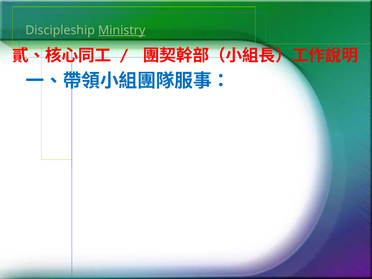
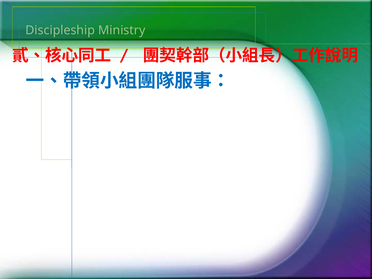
Ministry underline: present -> none (122, 30)
